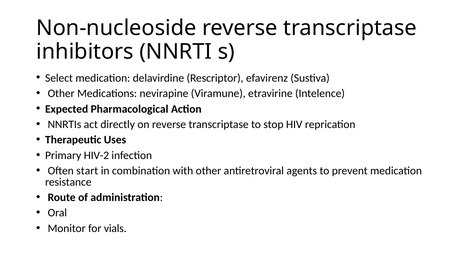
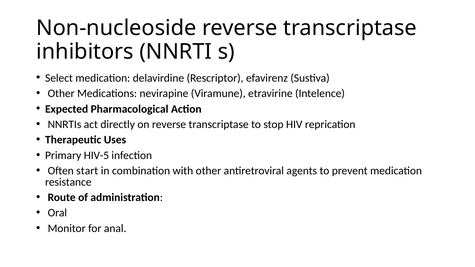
HIV-2: HIV-2 -> HIV-5 (96, 155)
vials: vials -> anal (115, 229)
